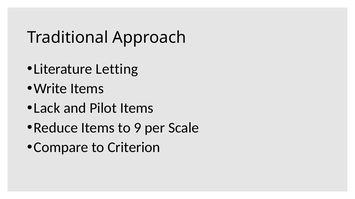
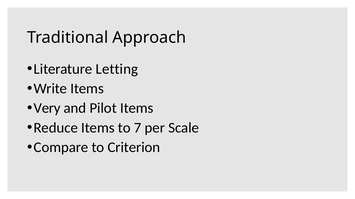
Lack: Lack -> Very (47, 108)
9: 9 -> 7 (138, 128)
